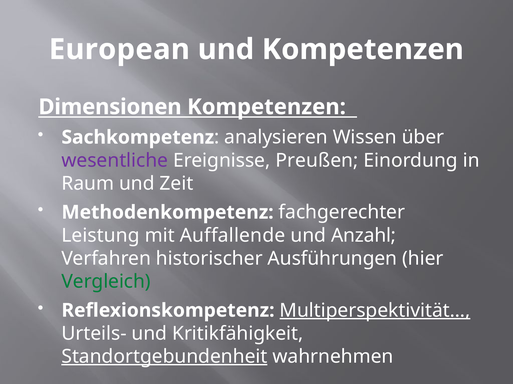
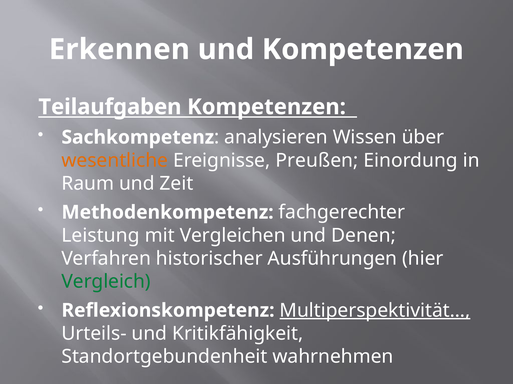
European: European -> Erkennen (119, 50)
Dimensionen: Dimensionen -> Teilaufgaben (110, 107)
wesentliche colour: purple -> orange (115, 161)
Auffallende: Auffallende -> Vergleichen (233, 236)
Anzahl: Anzahl -> Denen (364, 236)
Standortgebundenheit underline: present -> none (164, 357)
